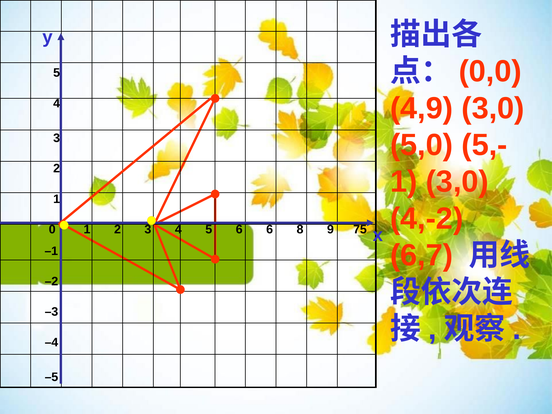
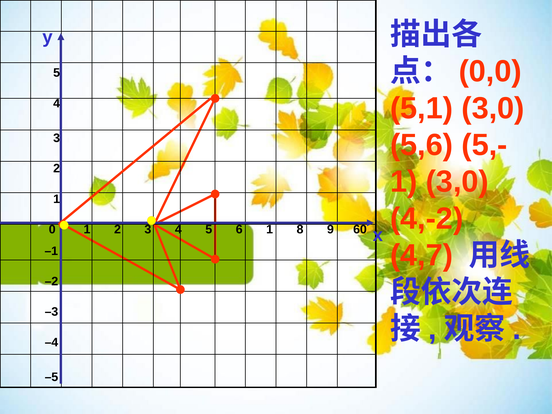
4,9: 4,9 -> 5,1 (422, 108)
5,0: 5,0 -> 5,6 (422, 145)
6 6: 6 -> 1 (270, 229)
75: 75 -> 60 (360, 229)
6,7: 6,7 -> 4,7 (422, 255)
